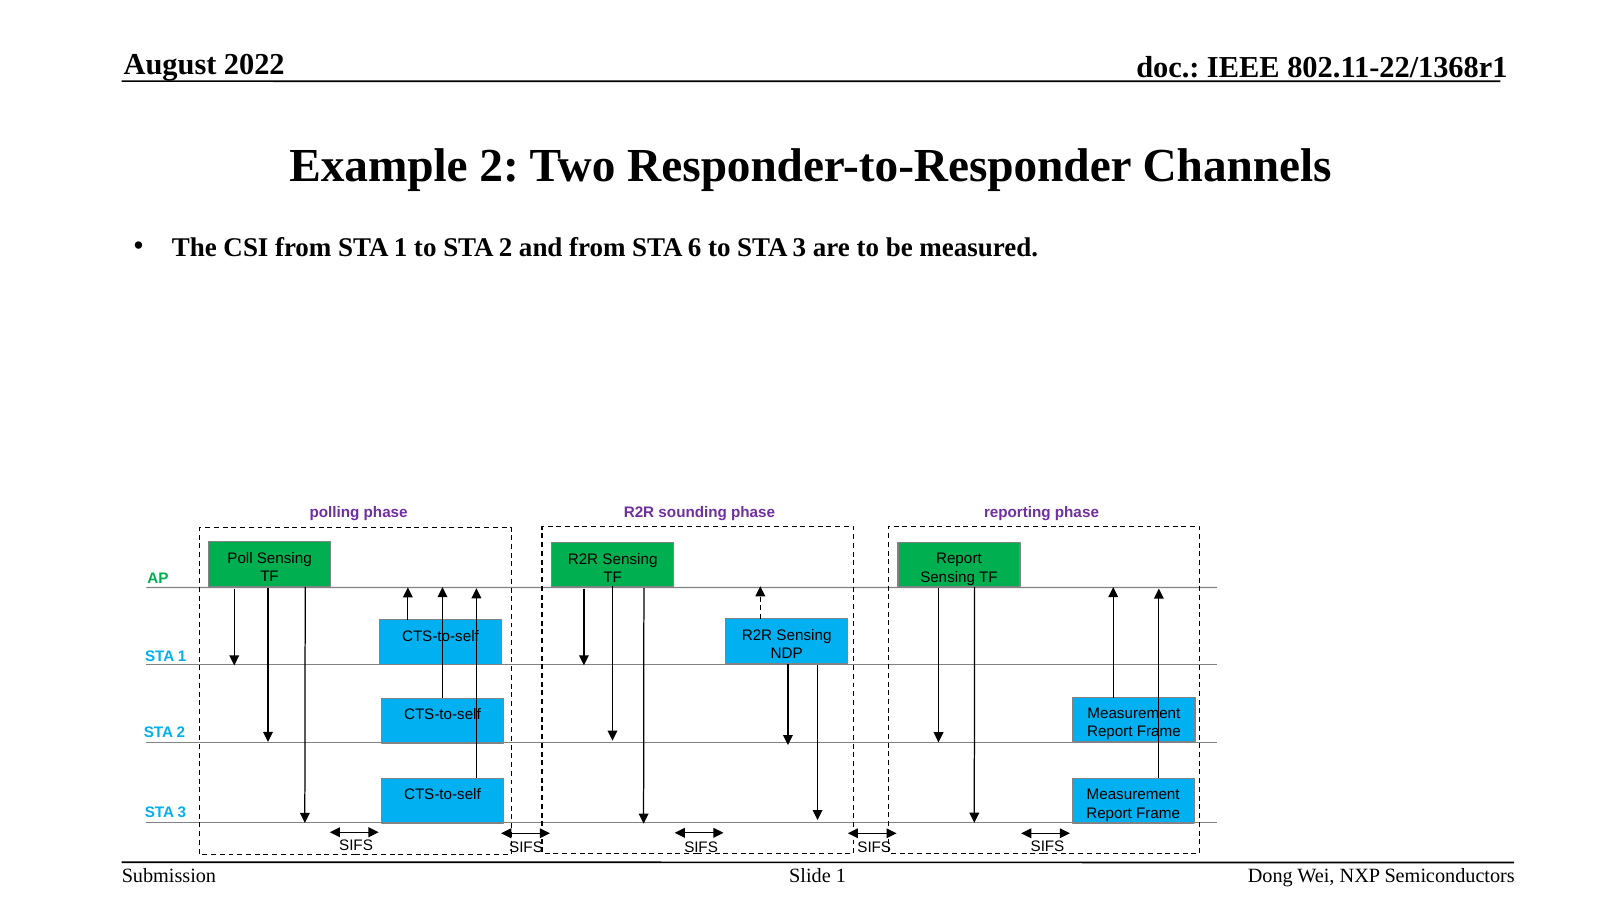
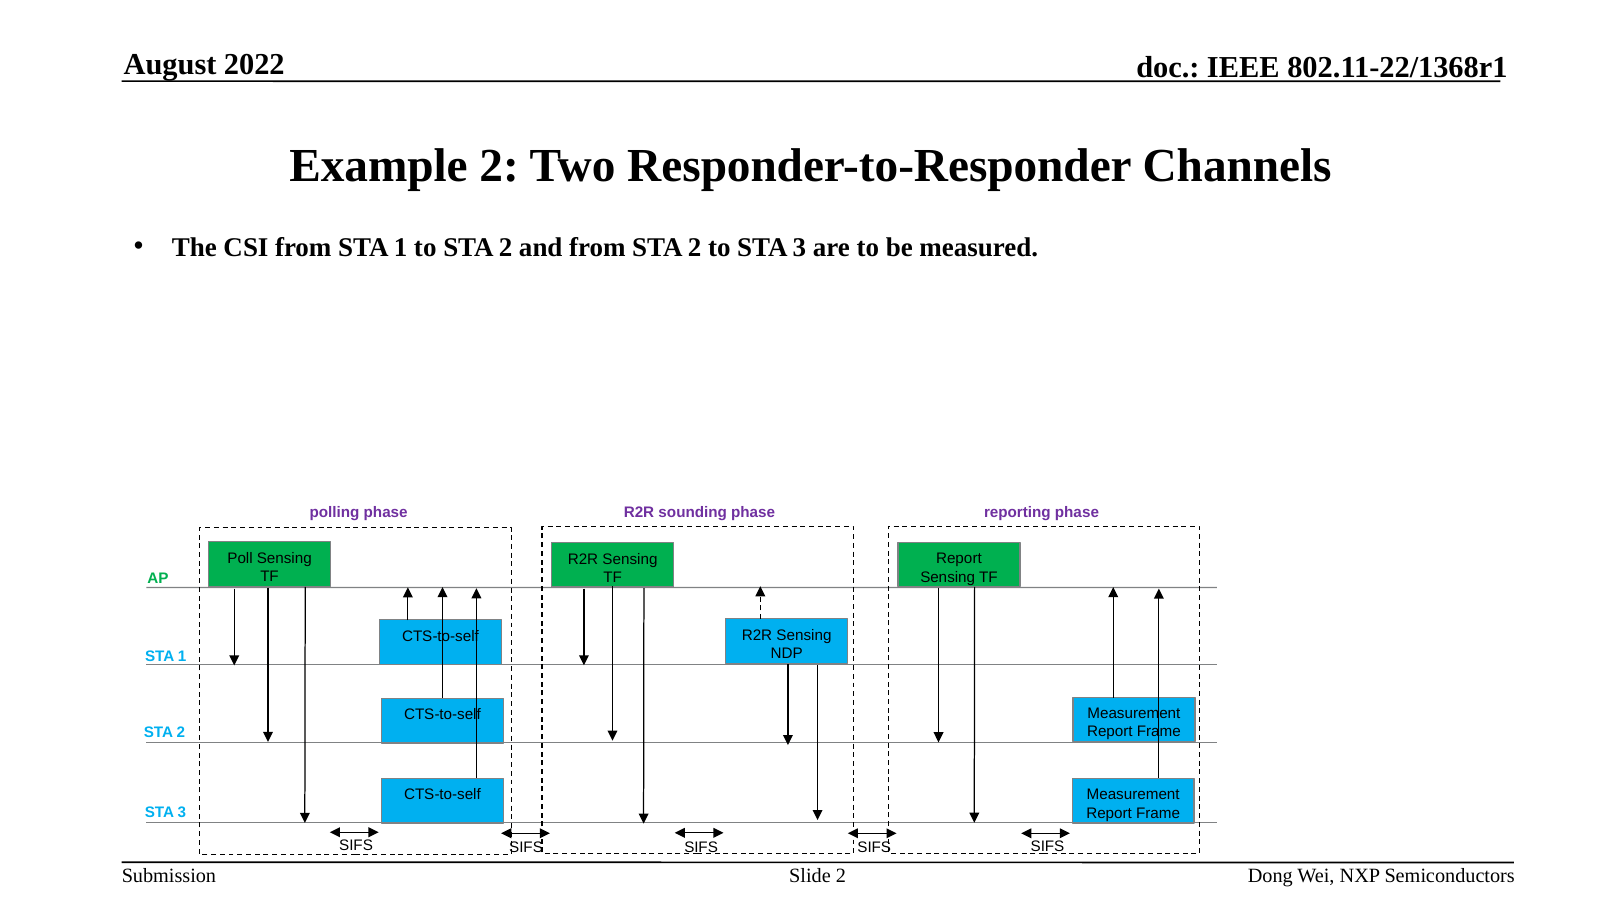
from STA 6: 6 -> 2 (695, 247)
Slide 1: 1 -> 2 (841, 875)
